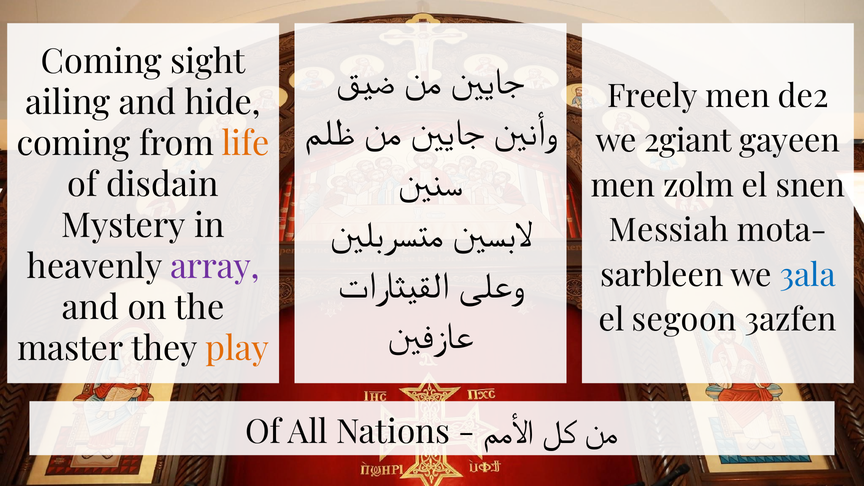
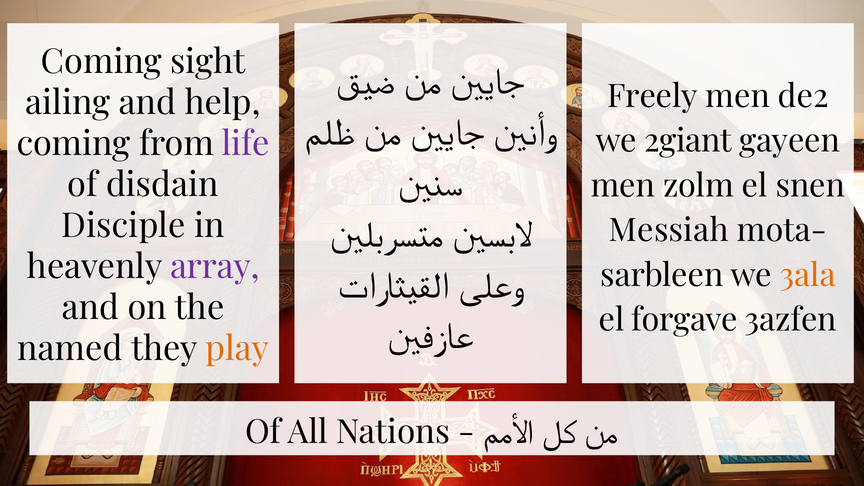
hide: hide -> help (223, 103)
life colour: orange -> purple (246, 144)
Mystery: Mystery -> Disciple (124, 226)
3ala colour: blue -> orange (808, 275)
segoon: segoon -> forgave (685, 320)
master: master -> named (70, 349)
